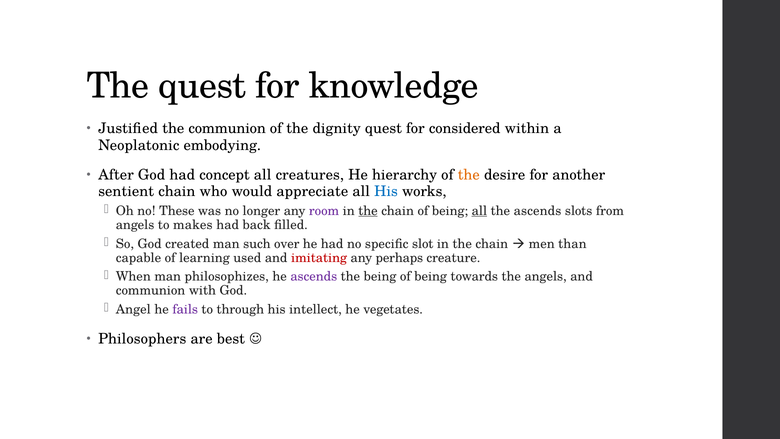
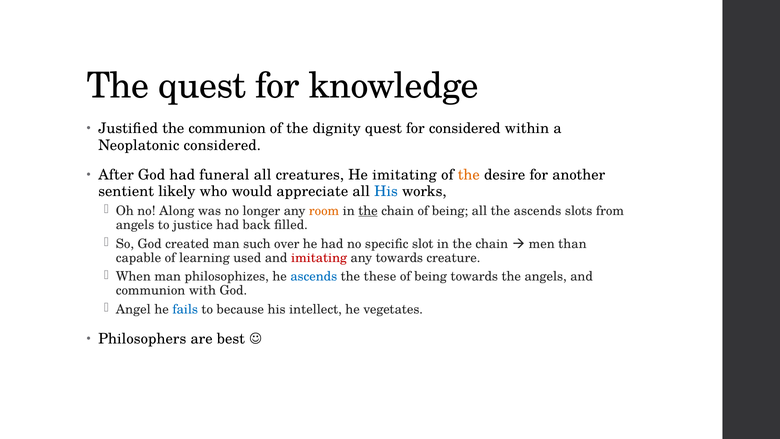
Neoplatonic embodying: embodying -> considered (222, 145)
concept: concept -> funeral (224, 175)
He hierarchy: hierarchy -> imitating (404, 175)
sentient chain: chain -> likely (177, 191)
These: These -> Along (177, 211)
room colour: purple -> orange (324, 211)
all underline: present -> none (479, 211)
makes: makes -> justice (193, 225)
any perhaps: perhaps -> towards (399, 258)
ascends colour: purple -> blue (314, 277)
the being: being -> these (380, 277)
fails colour: purple -> blue (185, 309)
through: through -> because (240, 309)
